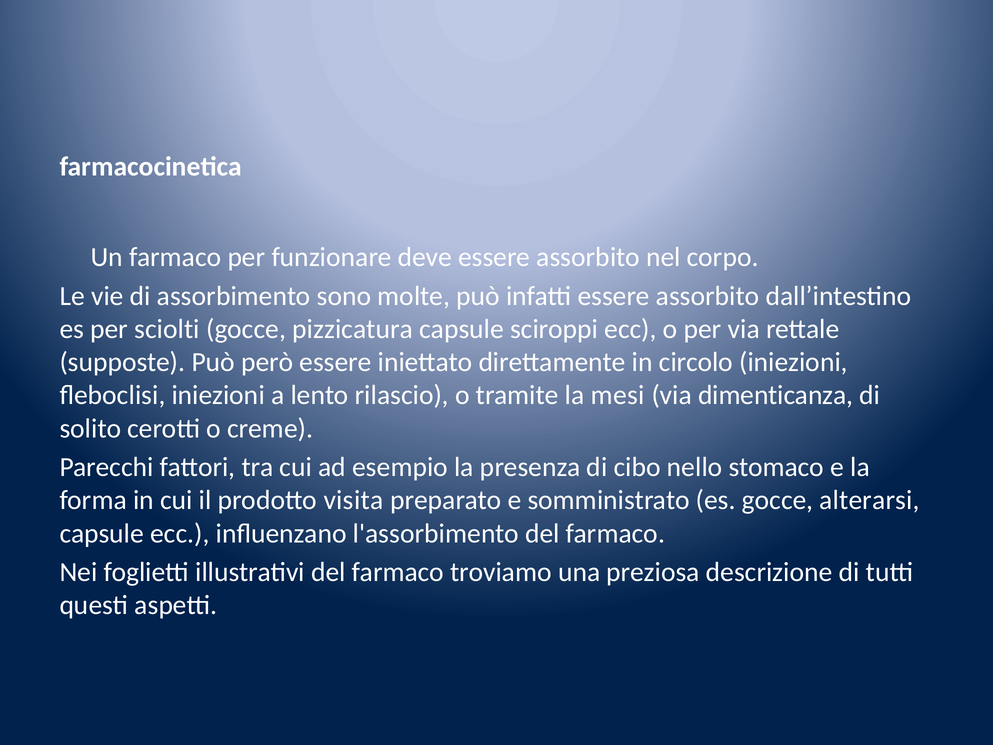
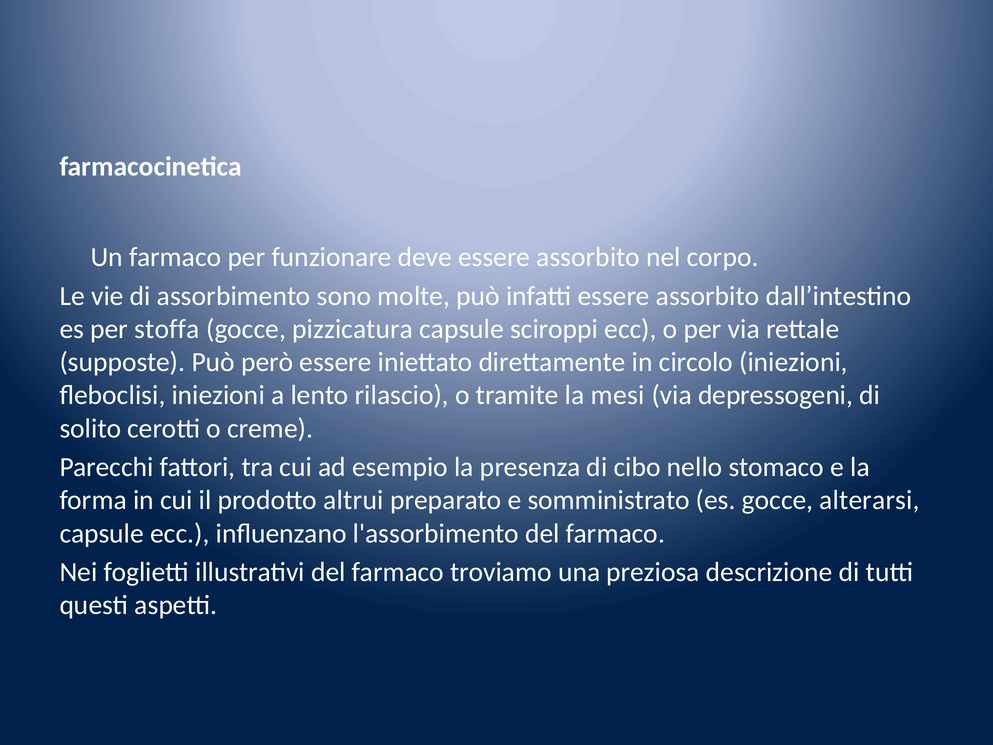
sciolti: sciolti -> stoffa (167, 329)
dimenticanza: dimenticanza -> depressogeni (776, 395)
visita: visita -> altrui (354, 500)
